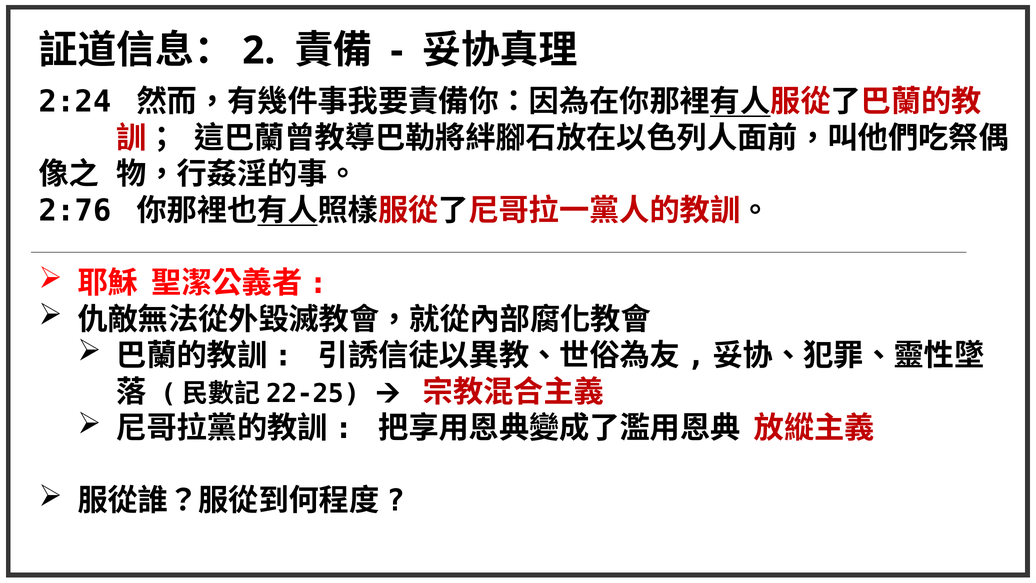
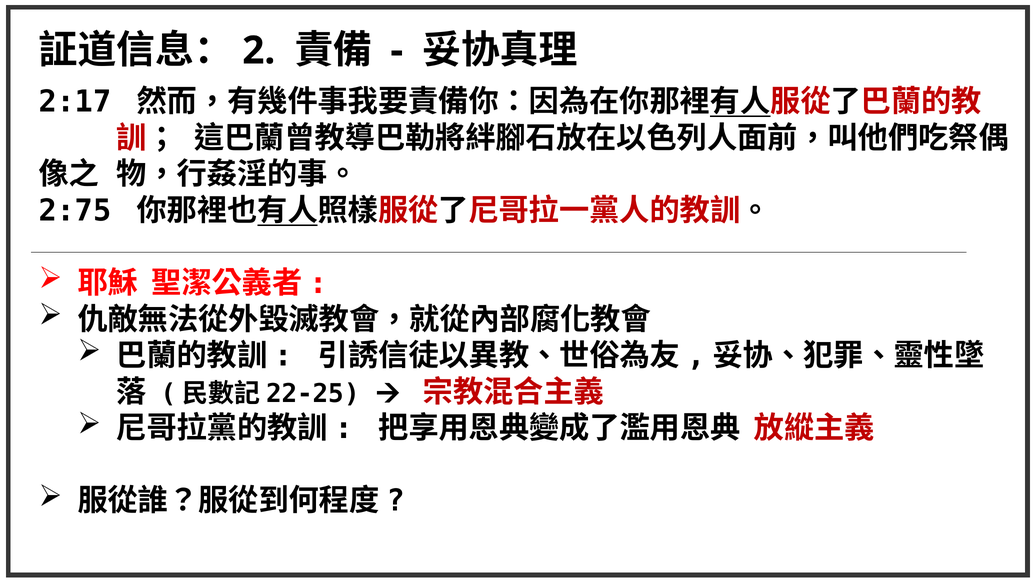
2:24: 2:24 -> 2:17 (75, 102)
2:76: 2:76 -> 2:75 (75, 211)
